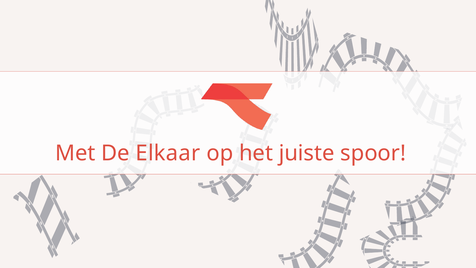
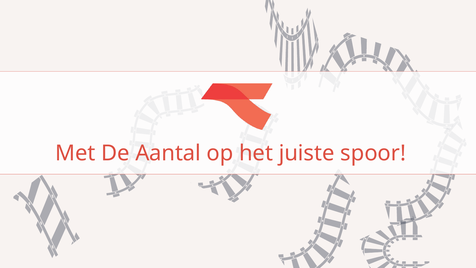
Elkaar: Elkaar -> Aantal (168, 153)
